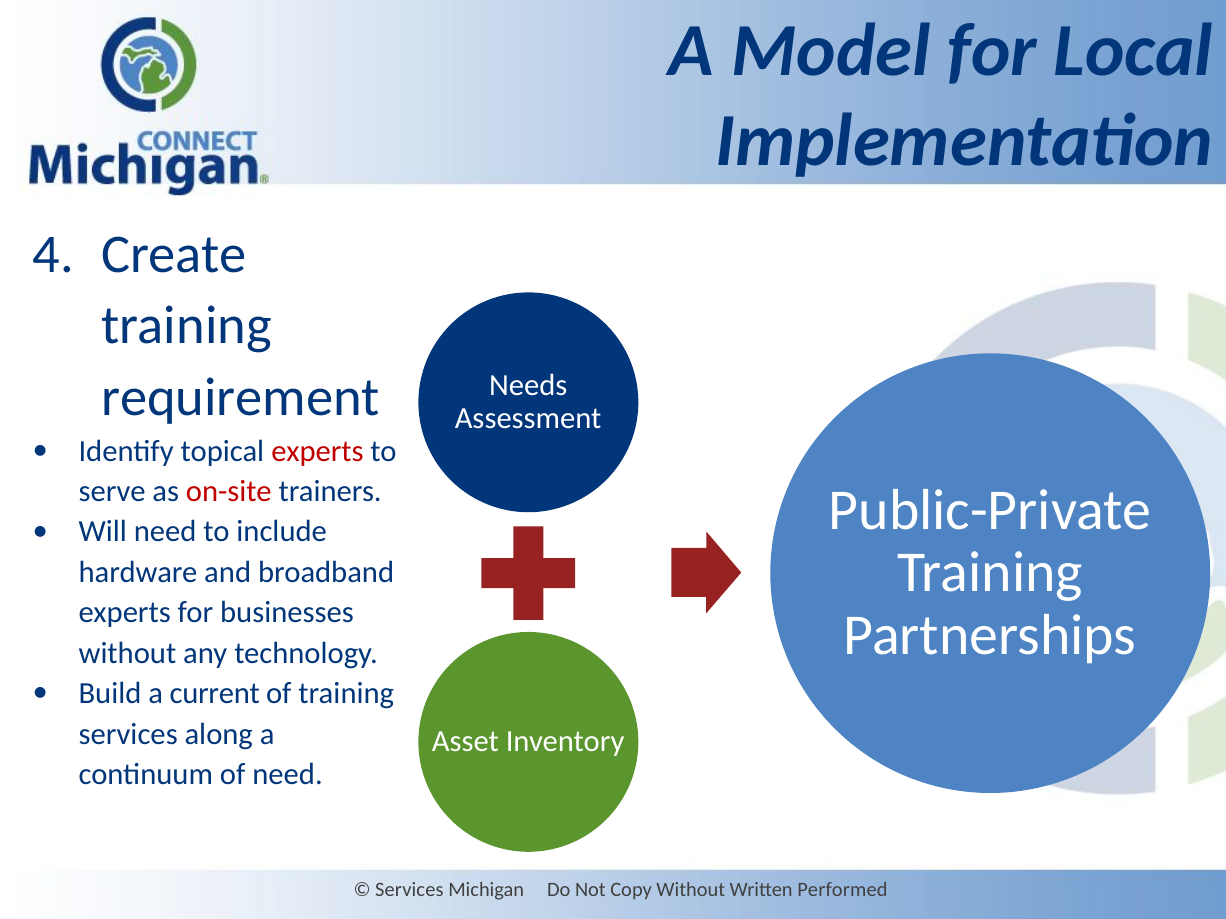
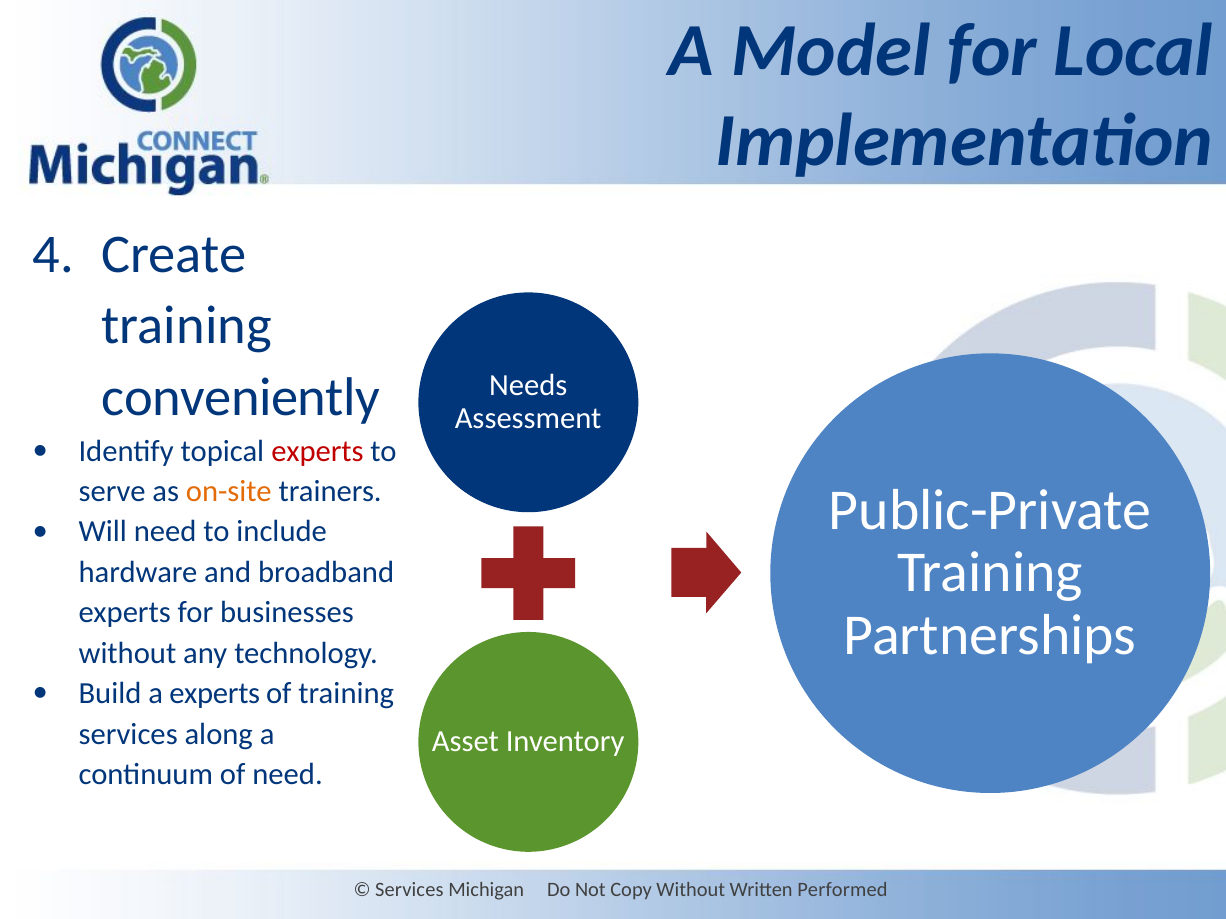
requirement: requirement -> conveniently (241, 398)
on-site colour: red -> orange (229, 492)
a current: current -> experts (215, 694)
